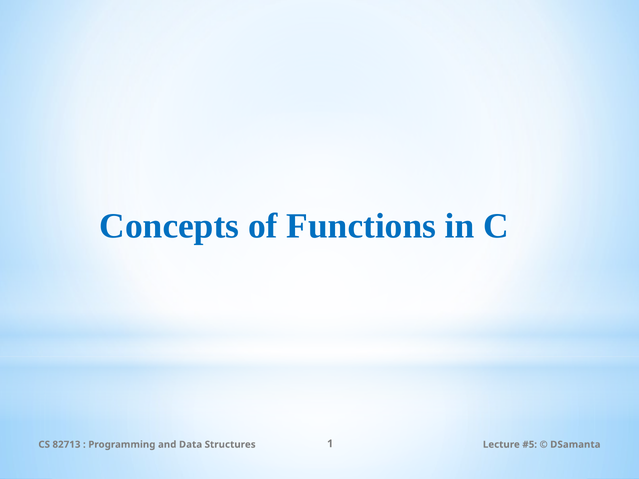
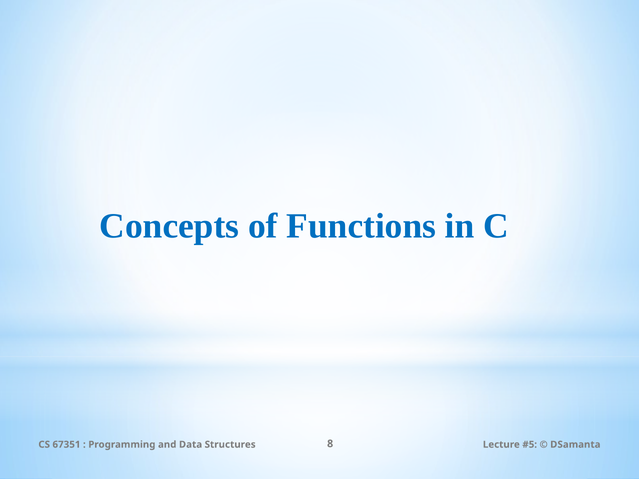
82713: 82713 -> 67351 (66, 445)
1: 1 -> 8 (330, 444)
